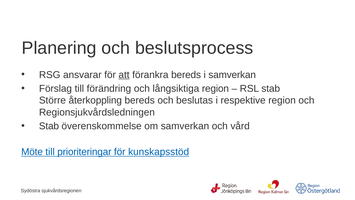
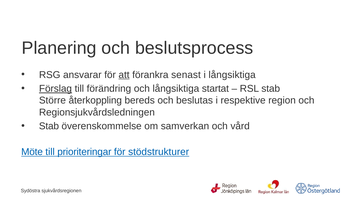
förankra bereds: bereds -> senast (186, 75)
i samverkan: samverkan -> långsiktiga (232, 75)
Förslag underline: none -> present (55, 88)
långsiktiga region: region -> startat (215, 88)
kunskapsstöd: kunskapsstöd -> stödstrukturer (159, 152)
